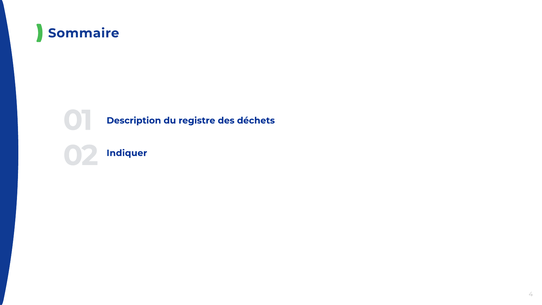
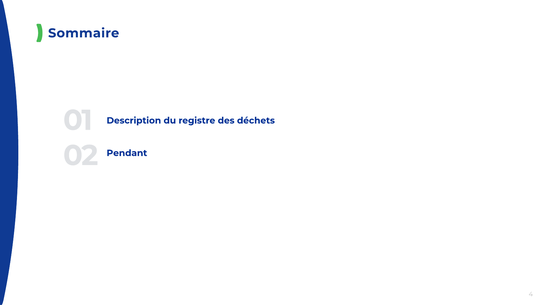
Indiquer: Indiquer -> Pendant (127, 153)
